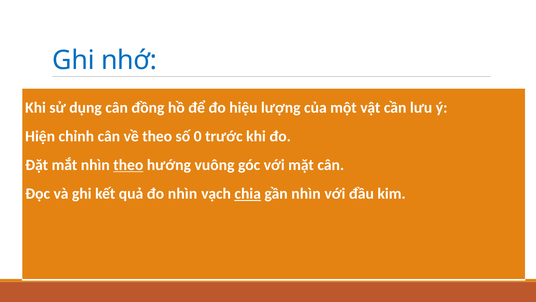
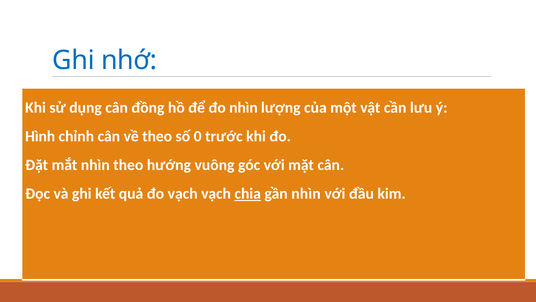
đo hiệu: hiệu -> nhìn (243, 107)
Hiện: Hiện -> Hình (40, 136)
theo underline: present -> none (128, 165)
đo nhìn: nhìn -> vạch (183, 193)
